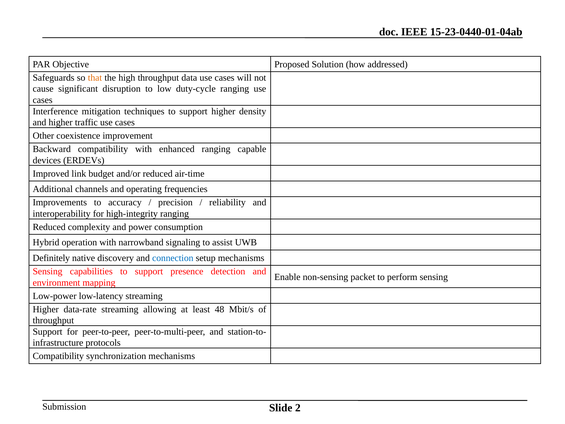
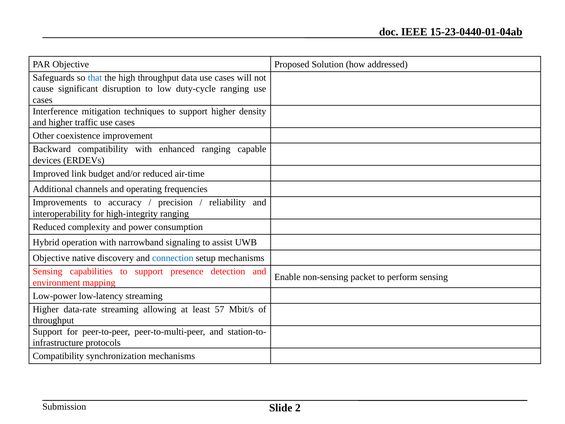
that colour: orange -> blue (95, 78)
Definitely: Definitely -> Objective (51, 258)
48: 48 -> 57 (220, 309)
